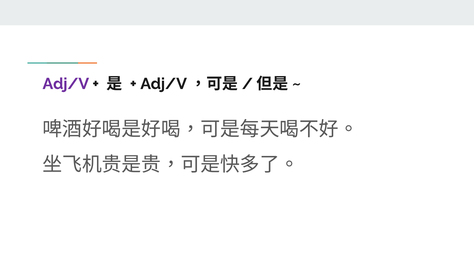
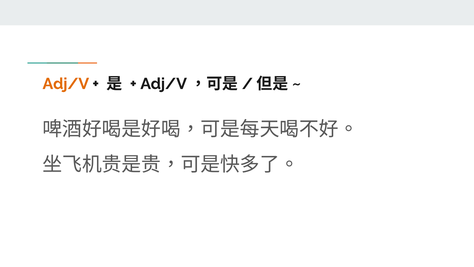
Adj/V colour: purple -> orange (66, 84)
